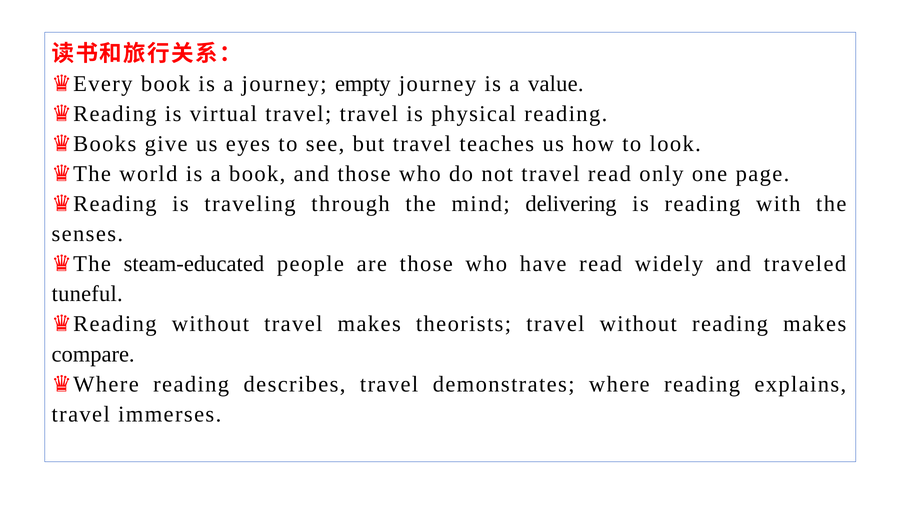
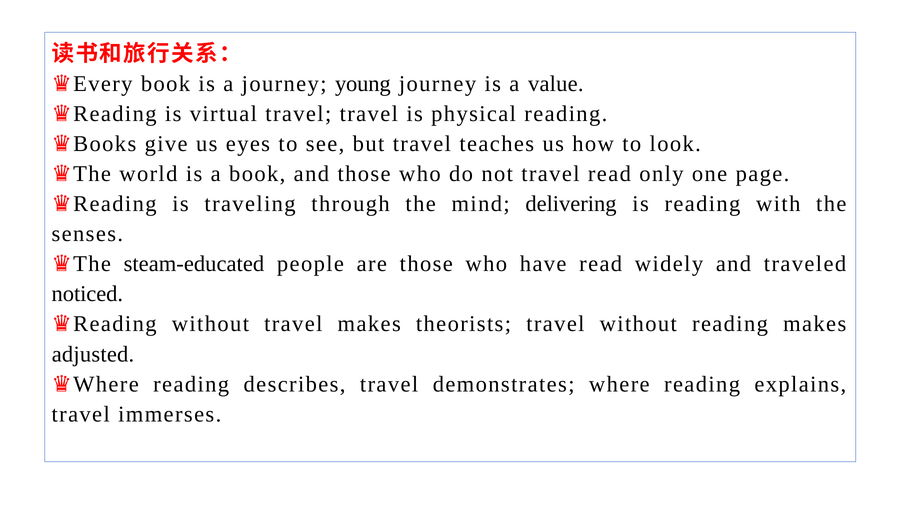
empty: empty -> young (363, 84)
tuneful: tuneful -> noticed (87, 294)
compare: compare -> adjusted (93, 354)
